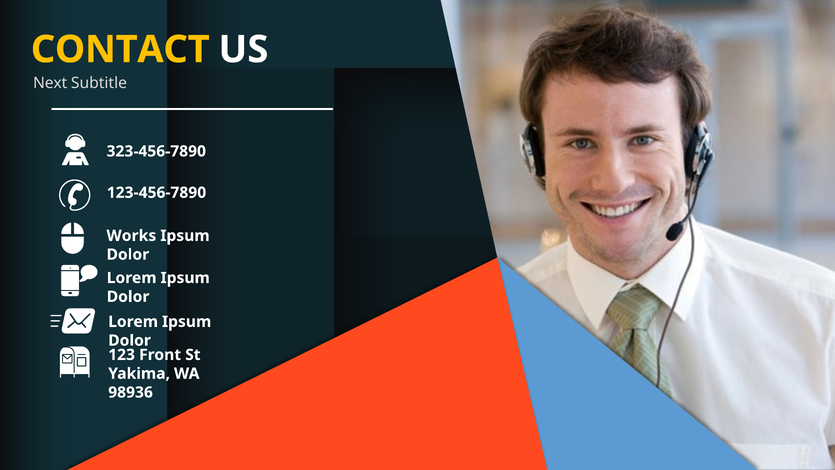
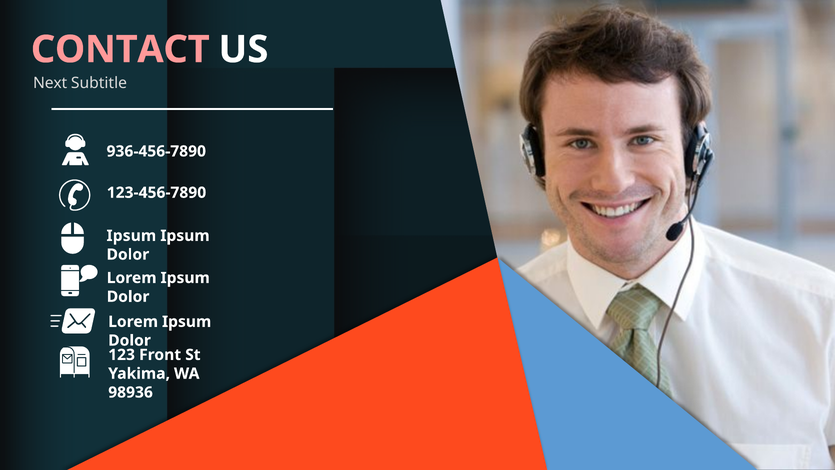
CONTACT colour: yellow -> pink (120, 50)
323-456-7890: 323-456-7890 -> 936-456-7890 (156, 151)
Works: Works -> Ipsum (131, 236)
